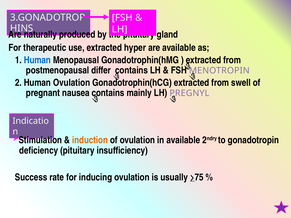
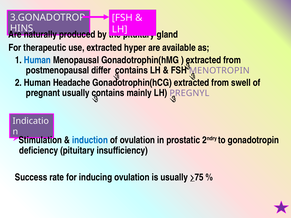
Human Ovulation: Ovulation -> Headache (72, 83)
pregnant nausea: nausea -> usually (76, 93)
induction colour: orange -> blue (90, 140)
in available: available -> prostatic (183, 140)
